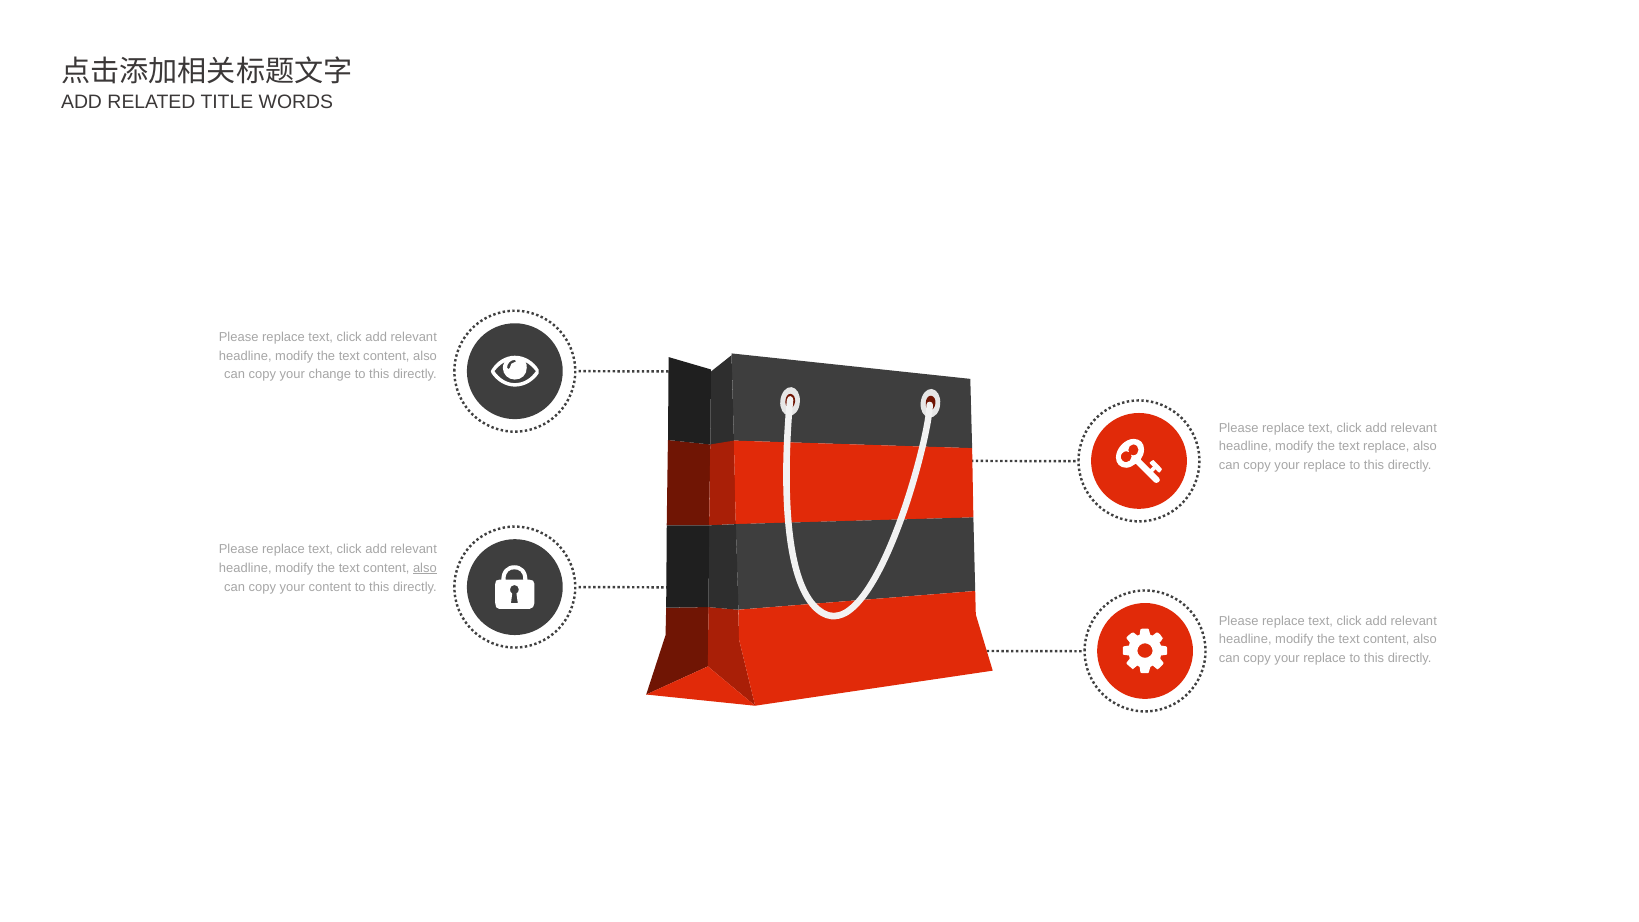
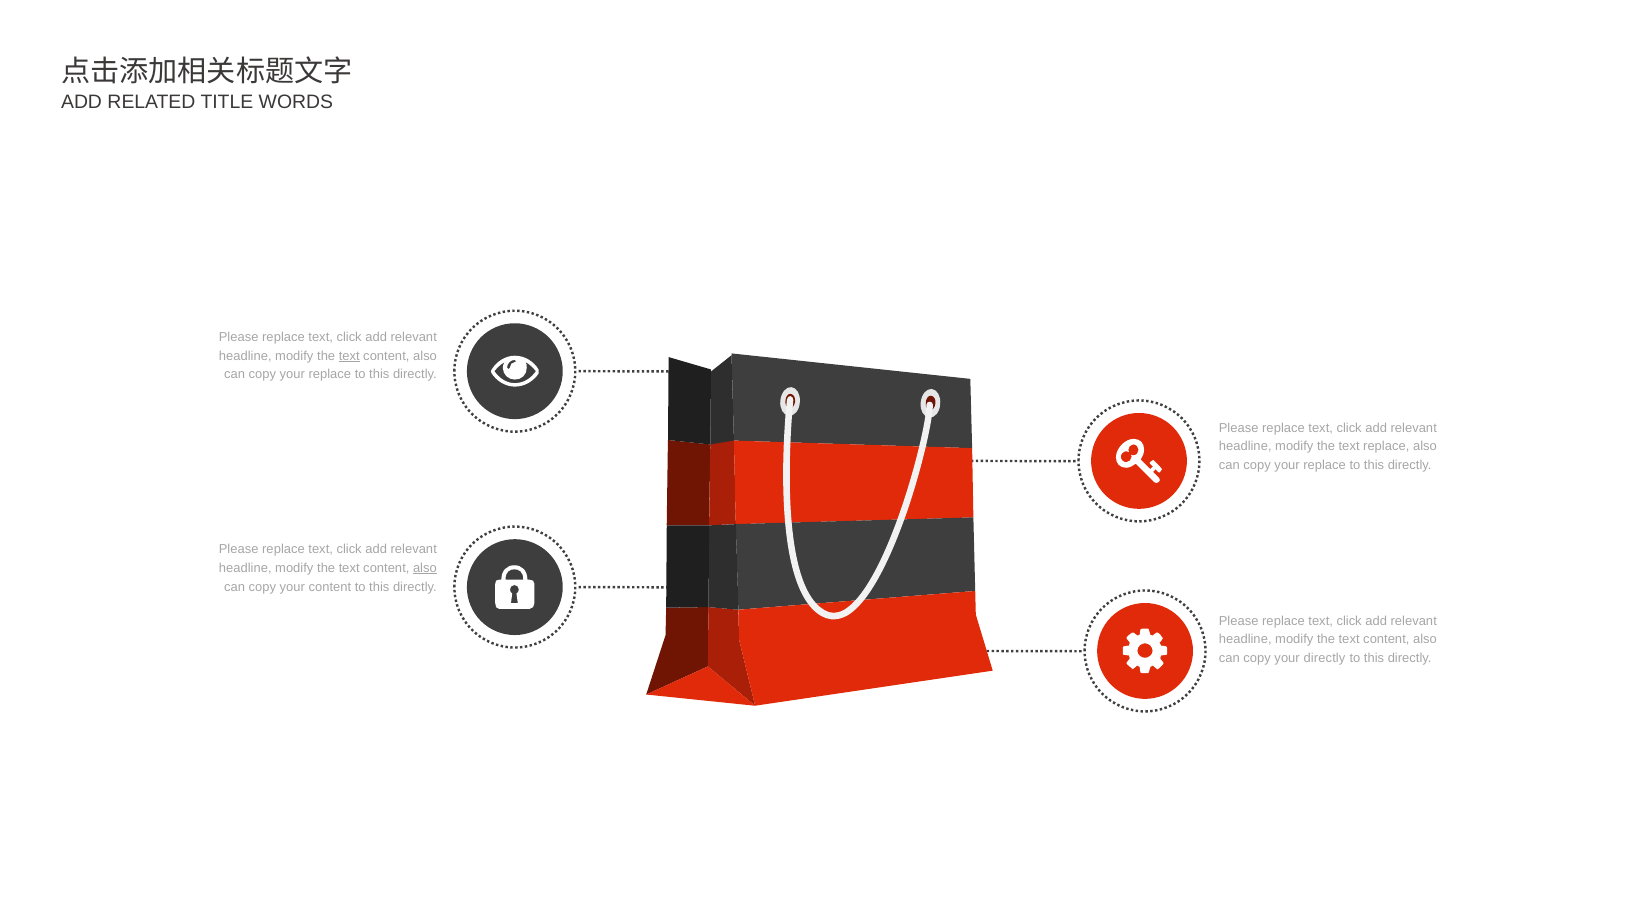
text underline: none -> present (349, 356)
change: change -> replace (330, 375)
replace: replace -> directly (1325, 658)
